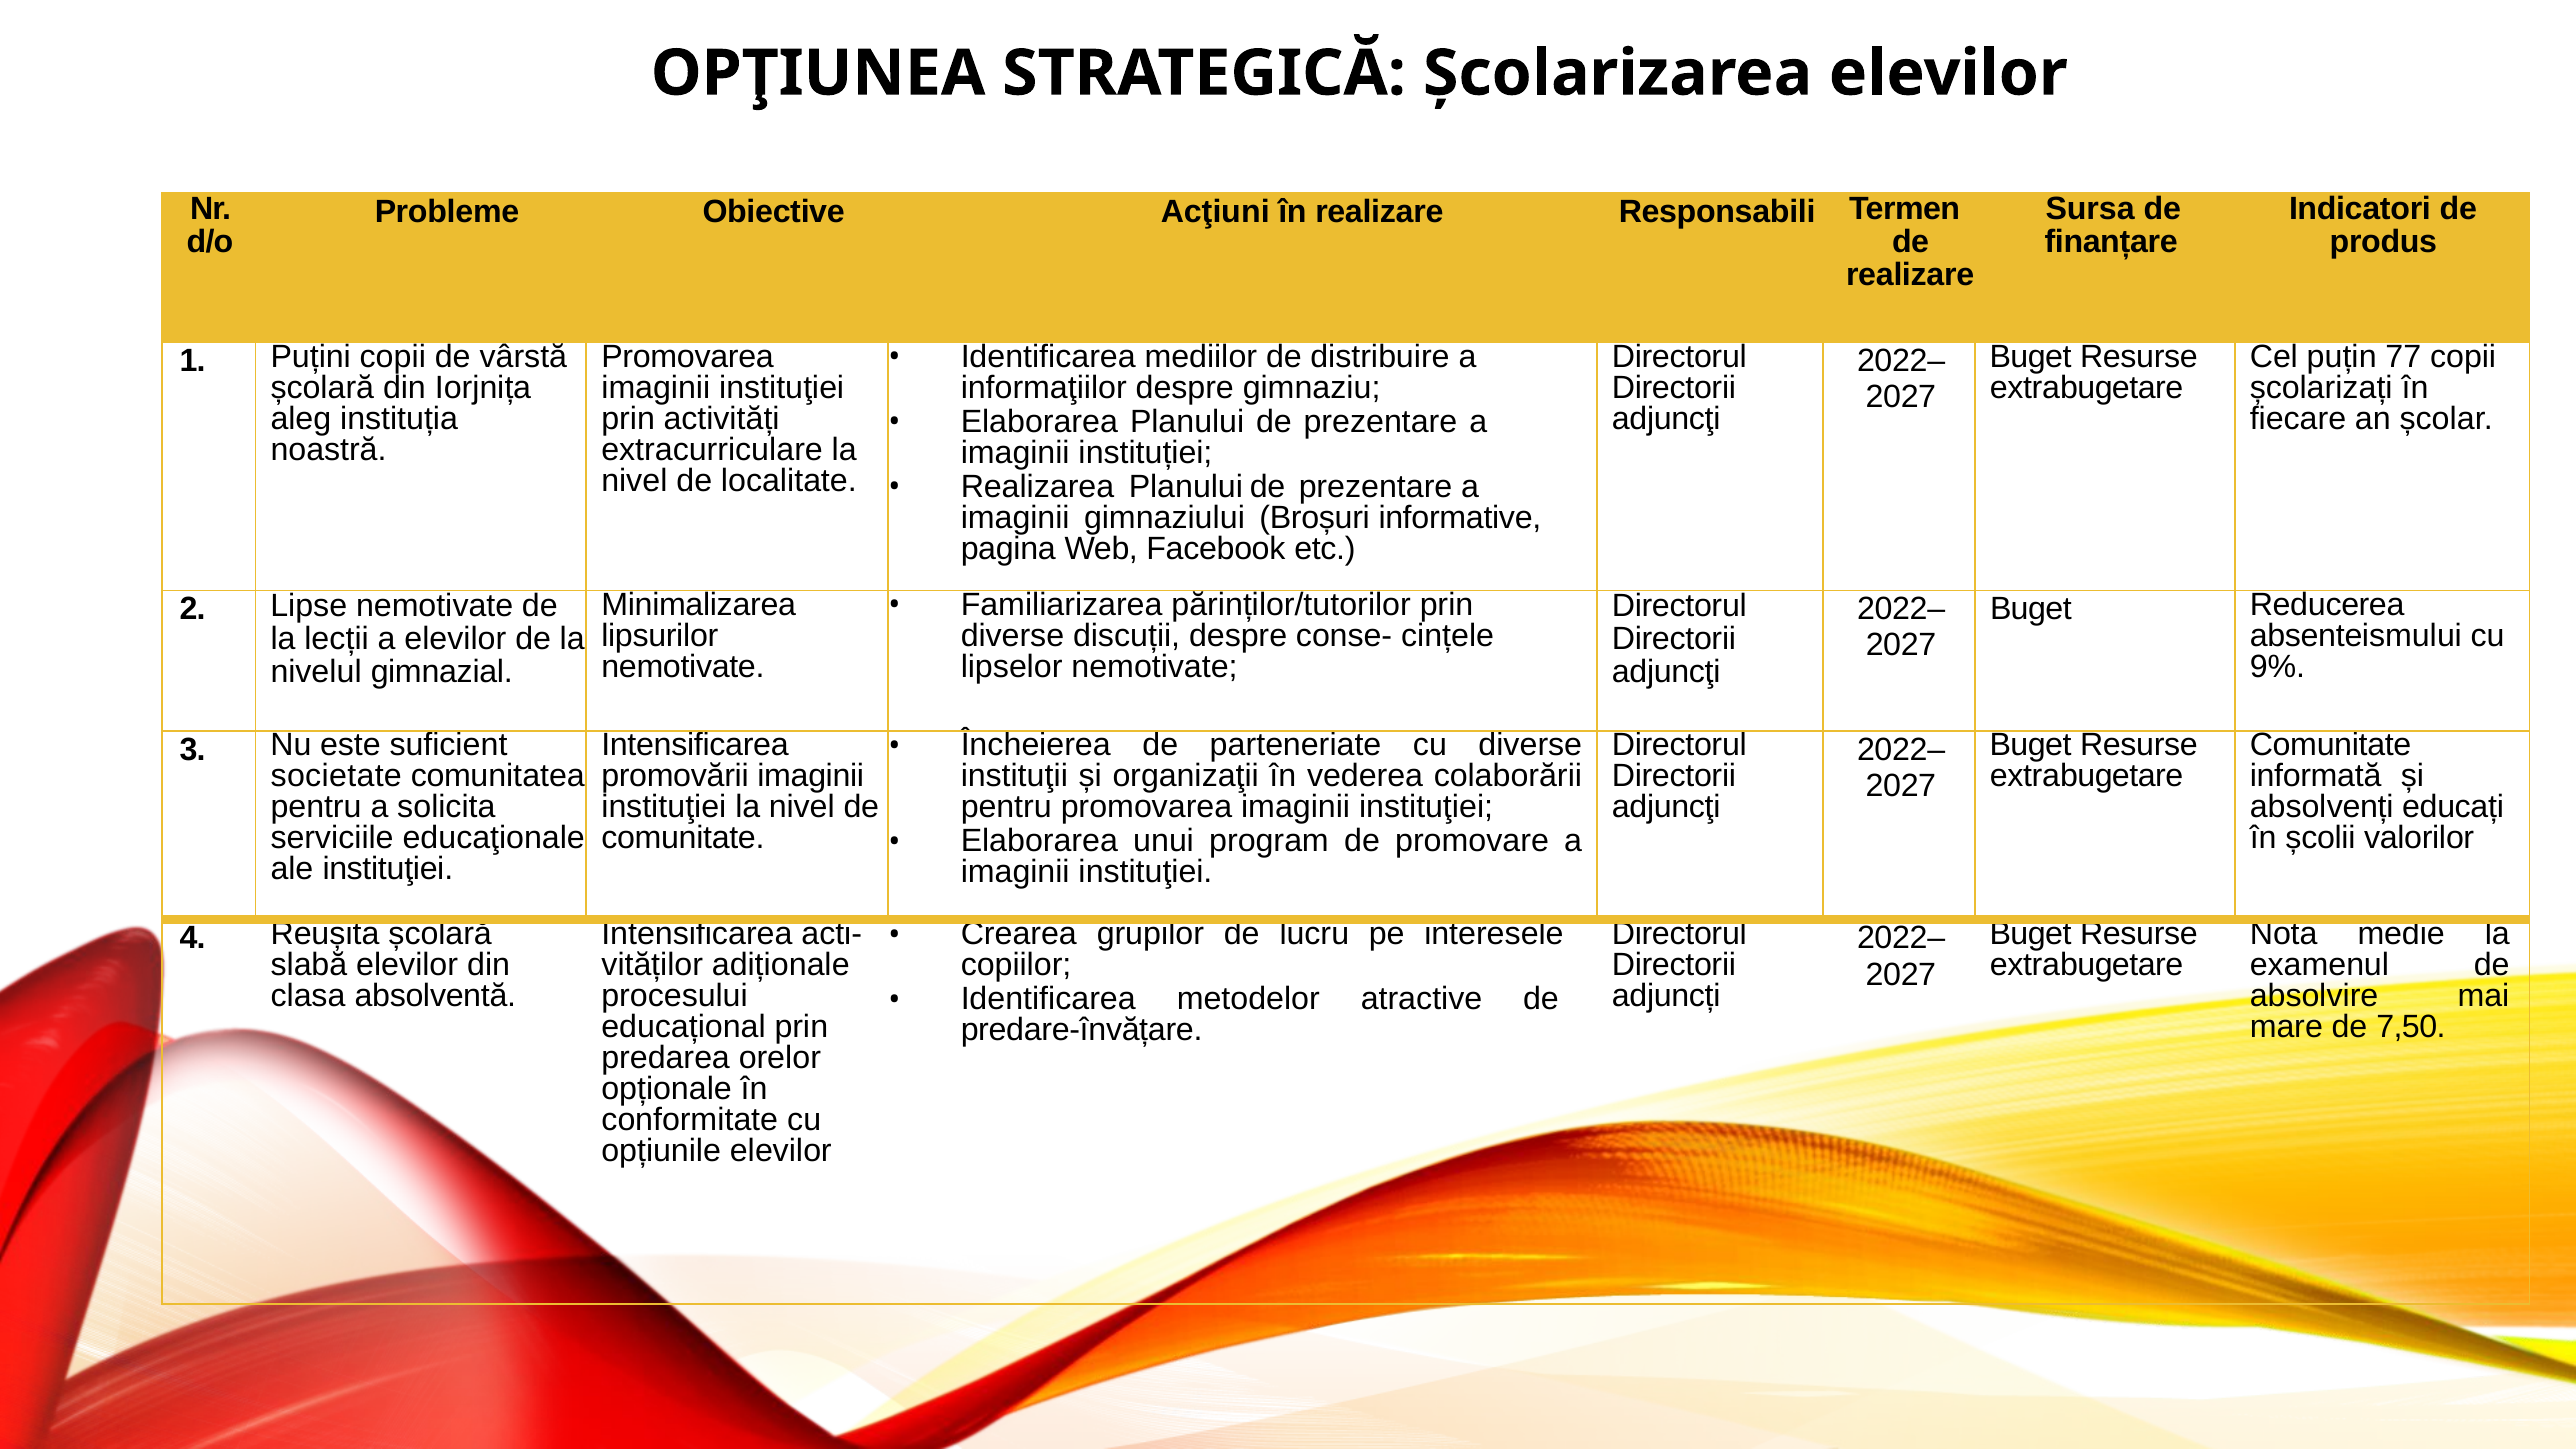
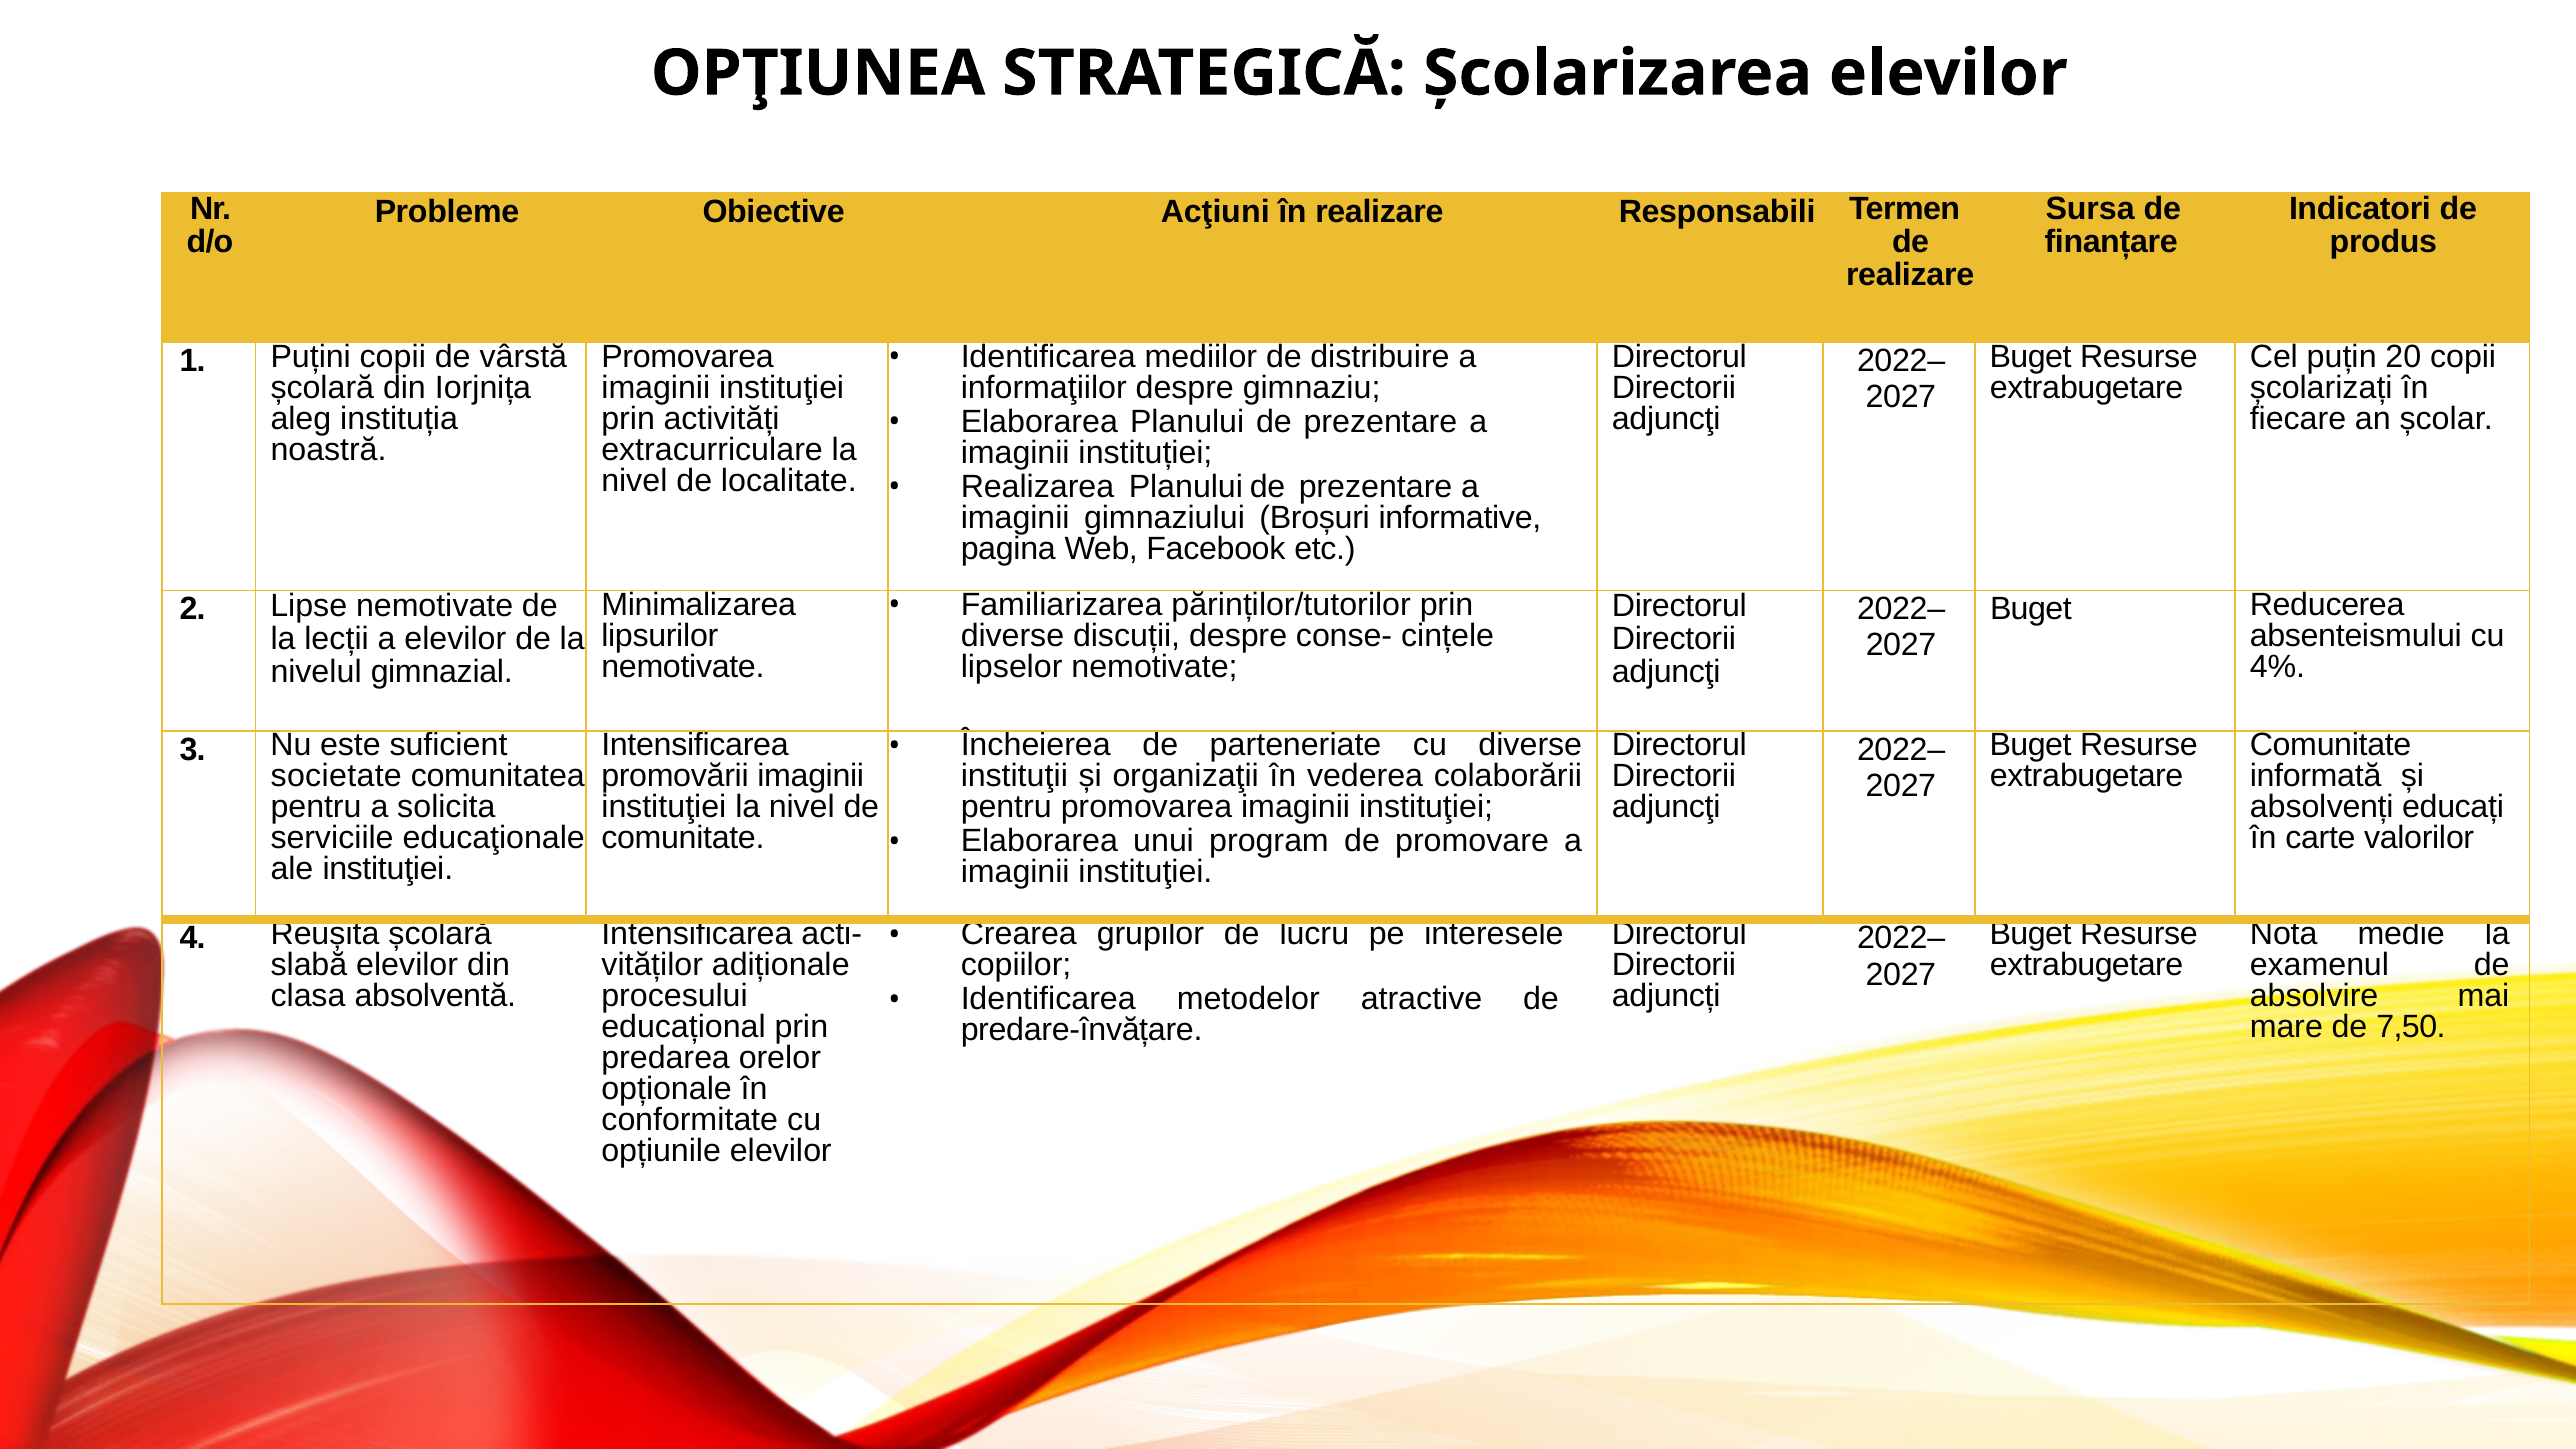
77: 77 -> 20 (2403, 356)
9%: 9% -> 4% (2277, 667)
școlii: școlii -> carte (2320, 838)
